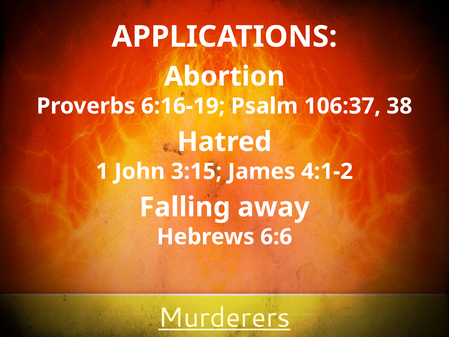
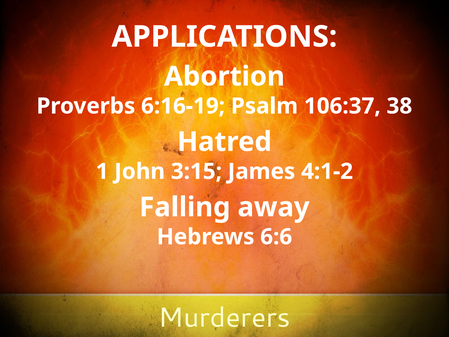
Murderers underline: present -> none (224, 318)
